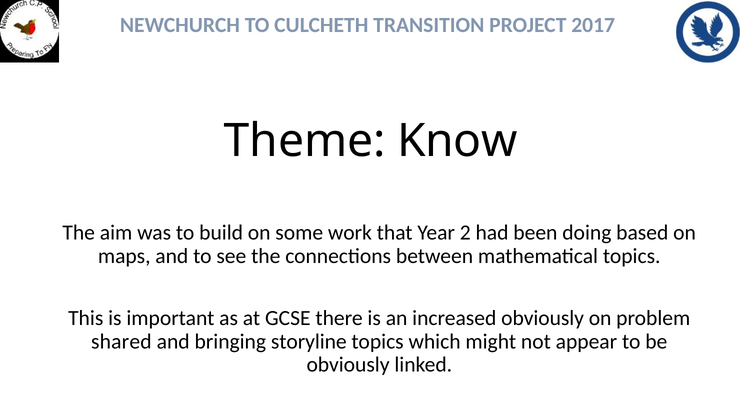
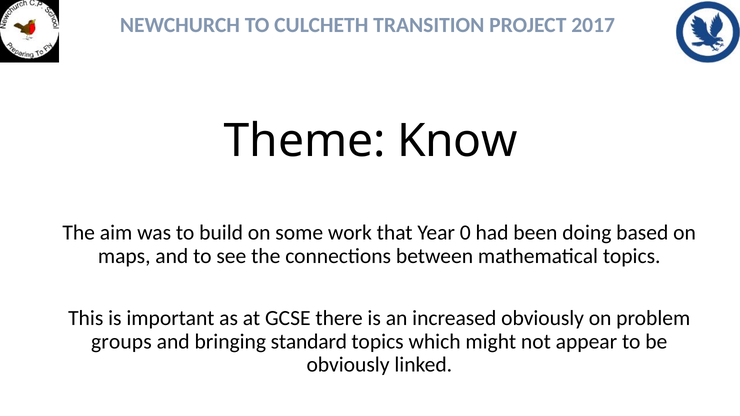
2: 2 -> 0 (465, 233)
shared: shared -> groups (121, 342)
storyline: storyline -> standard (309, 342)
